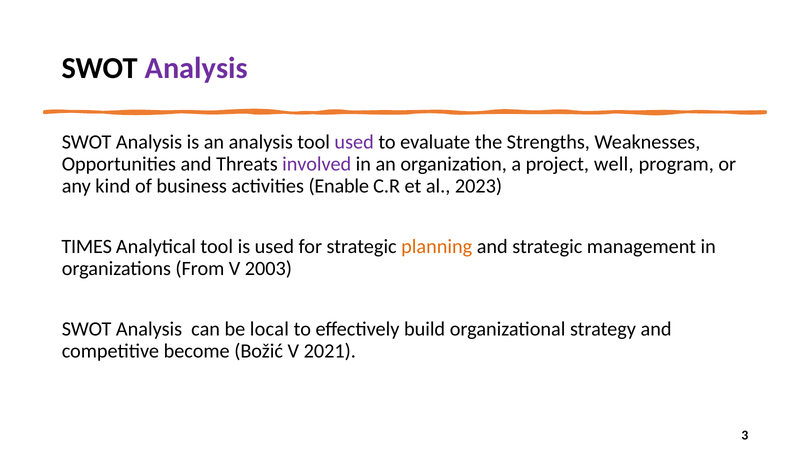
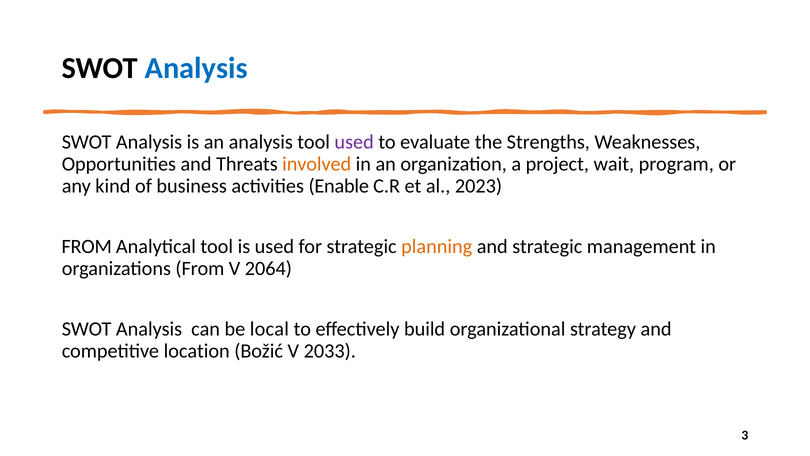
Analysis colour: purple -> blue (196, 68)
involved colour: purple -> orange (317, 164)
well: well -> wait (614, 164)
TIMES: TIMES -> FROM (87, 246)
2003: 2003 -> 2064 (268, 268)
become: become -> location (197, 351)
2021: 2021 -> 2033 (330, 351)
